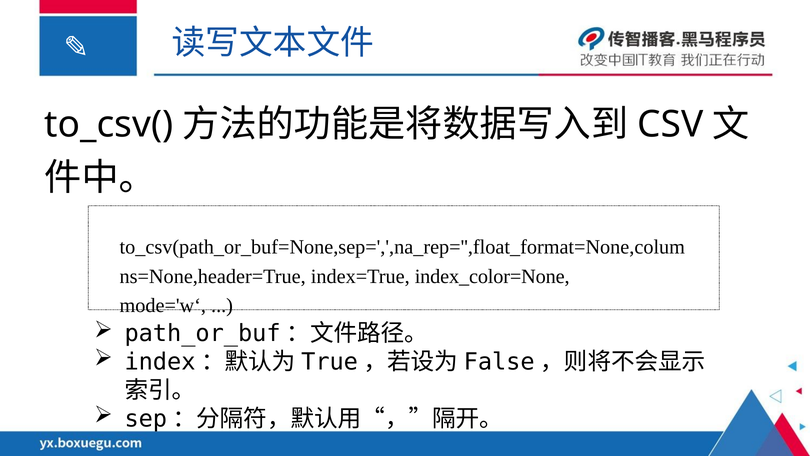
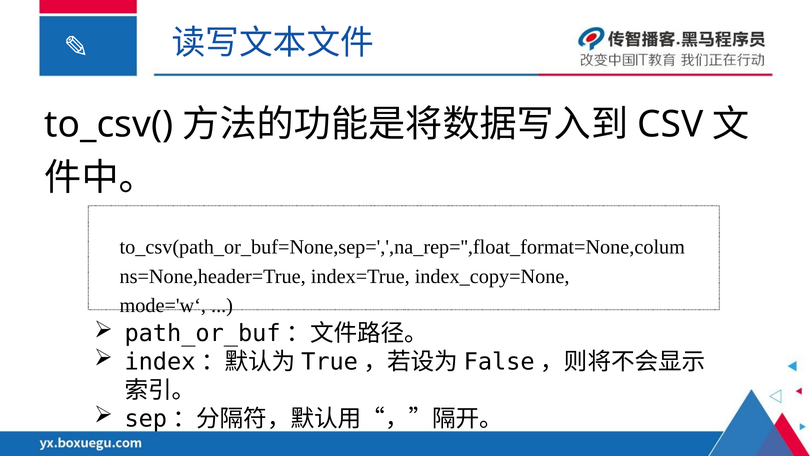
index_color=None: index_color=None -> index_copy=None (492, 276)
